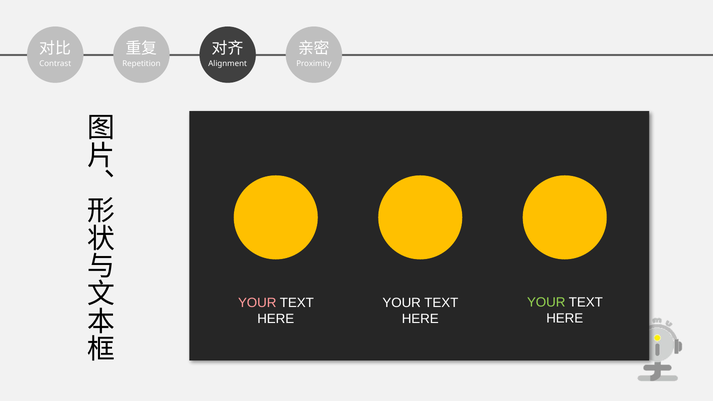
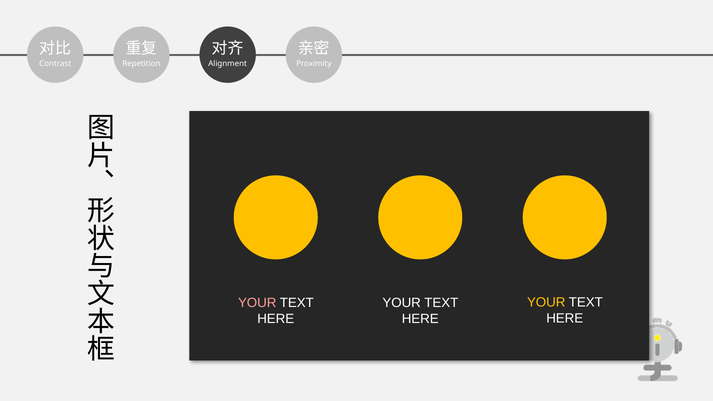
YOUR colour: light green -> yellow (546, 302)
